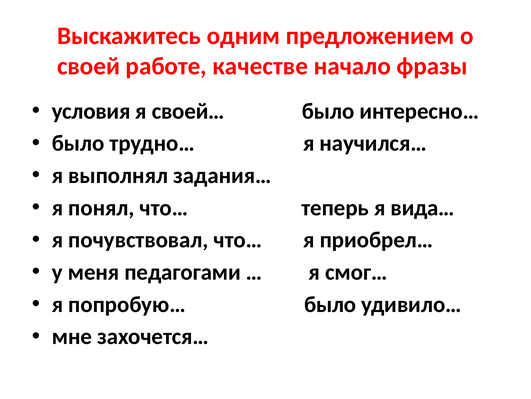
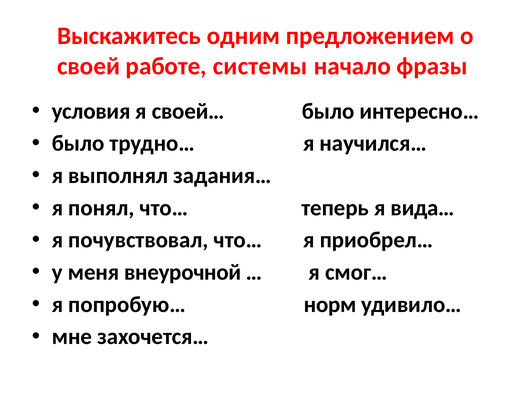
качестве: качестве -> системы (260, 66)
педагогами: педагогами -> внеурочной (183, 272)
попробую… было: было -> норм (330, 304)
